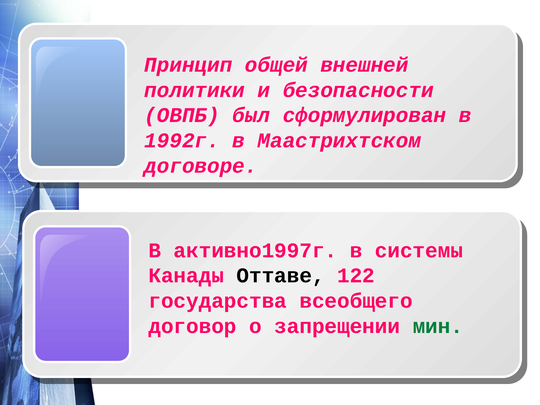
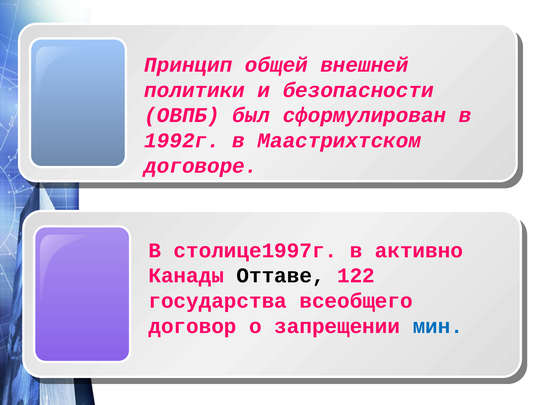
активно1997г: активно1997г -> столице1997г (255, 250)
системы: системы -> активно (419, 250)
мин colour: green -> blue (438, 326)
